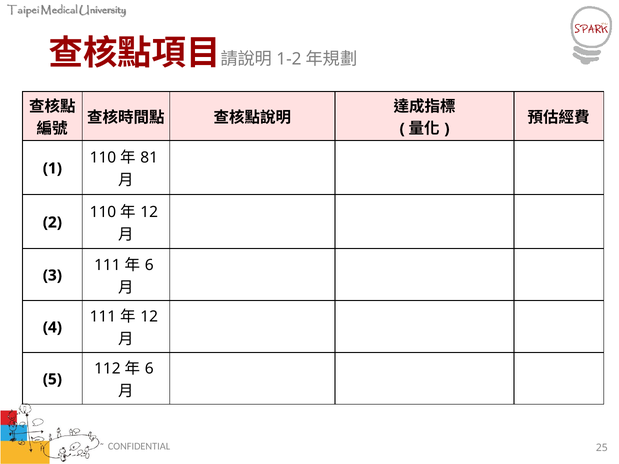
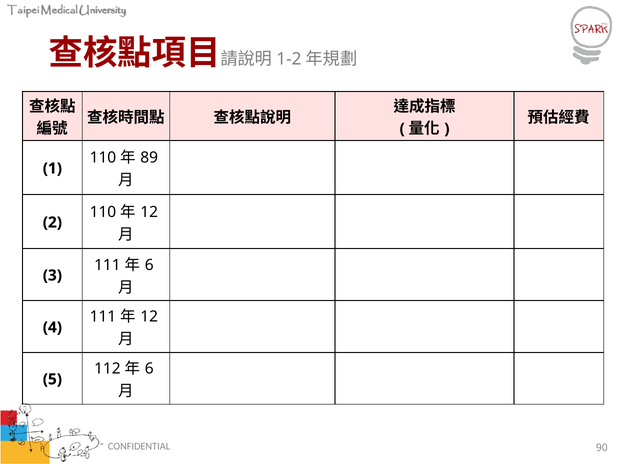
81: 81 -> 89 (149, 158)
25: 25 -> 90 (602, 448)
